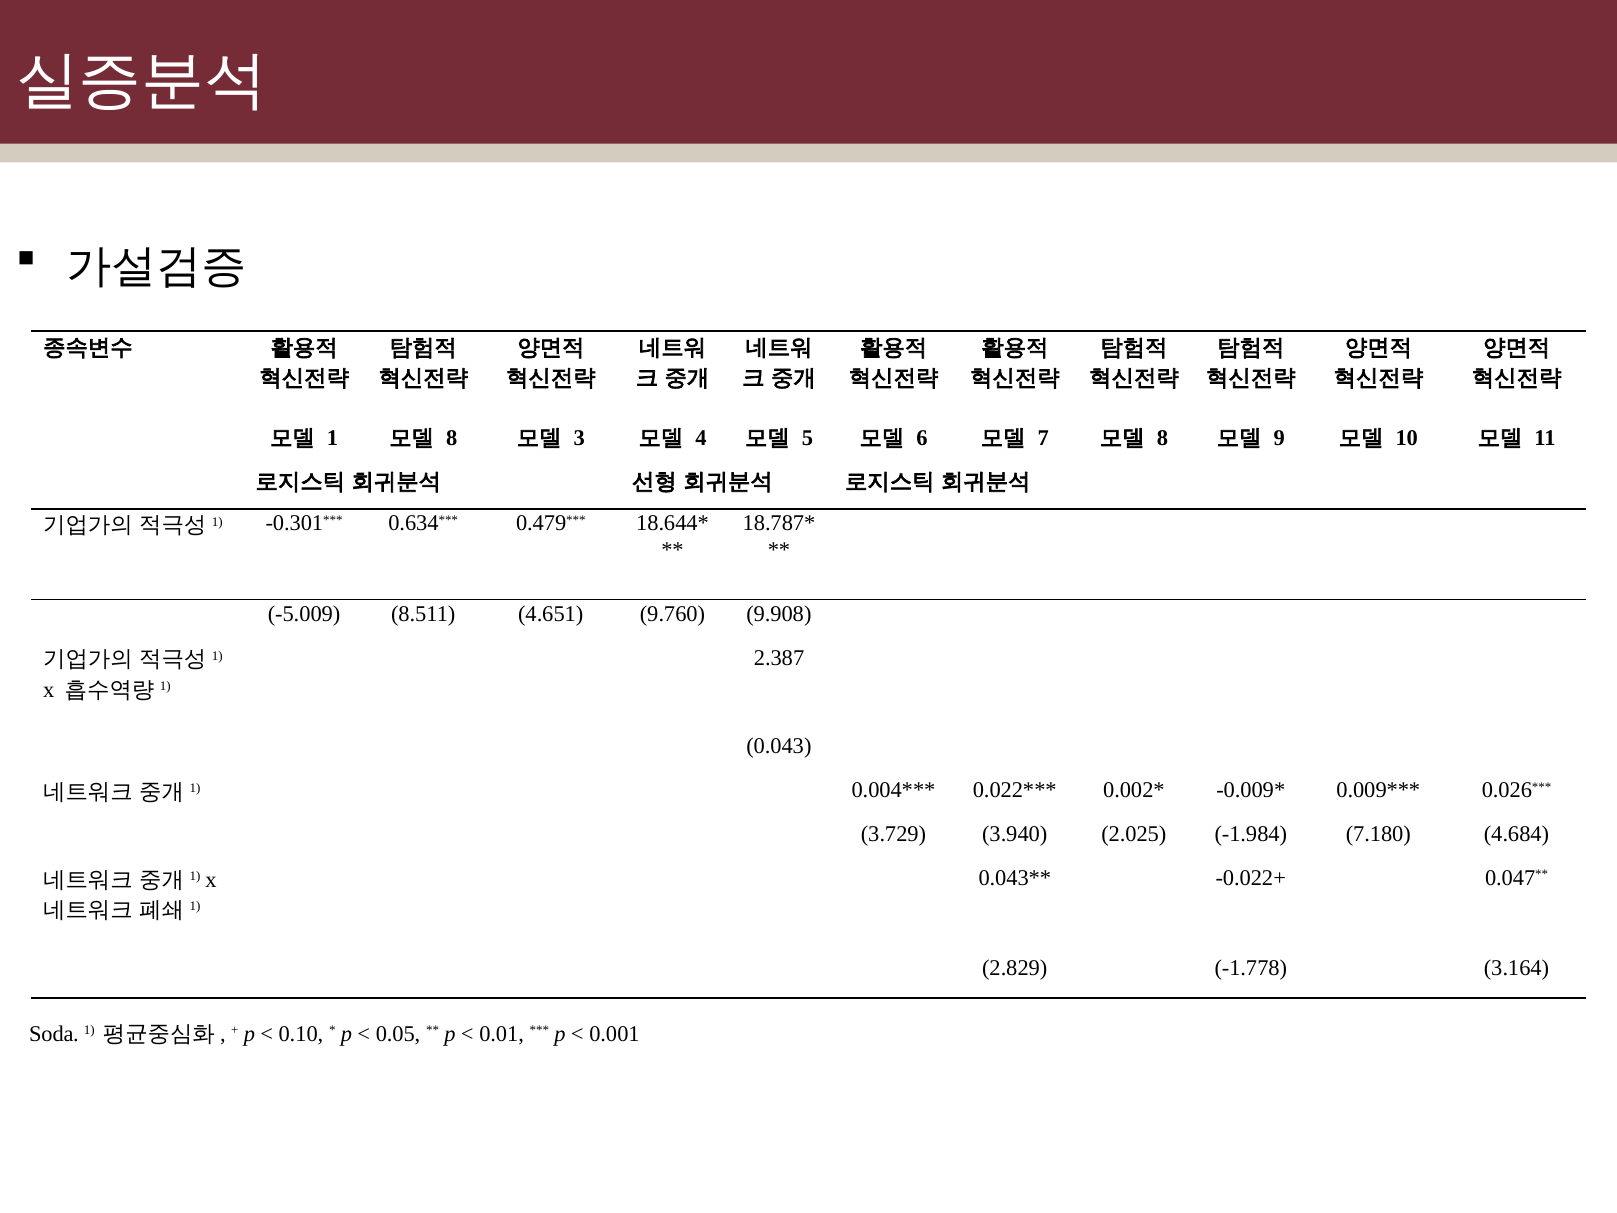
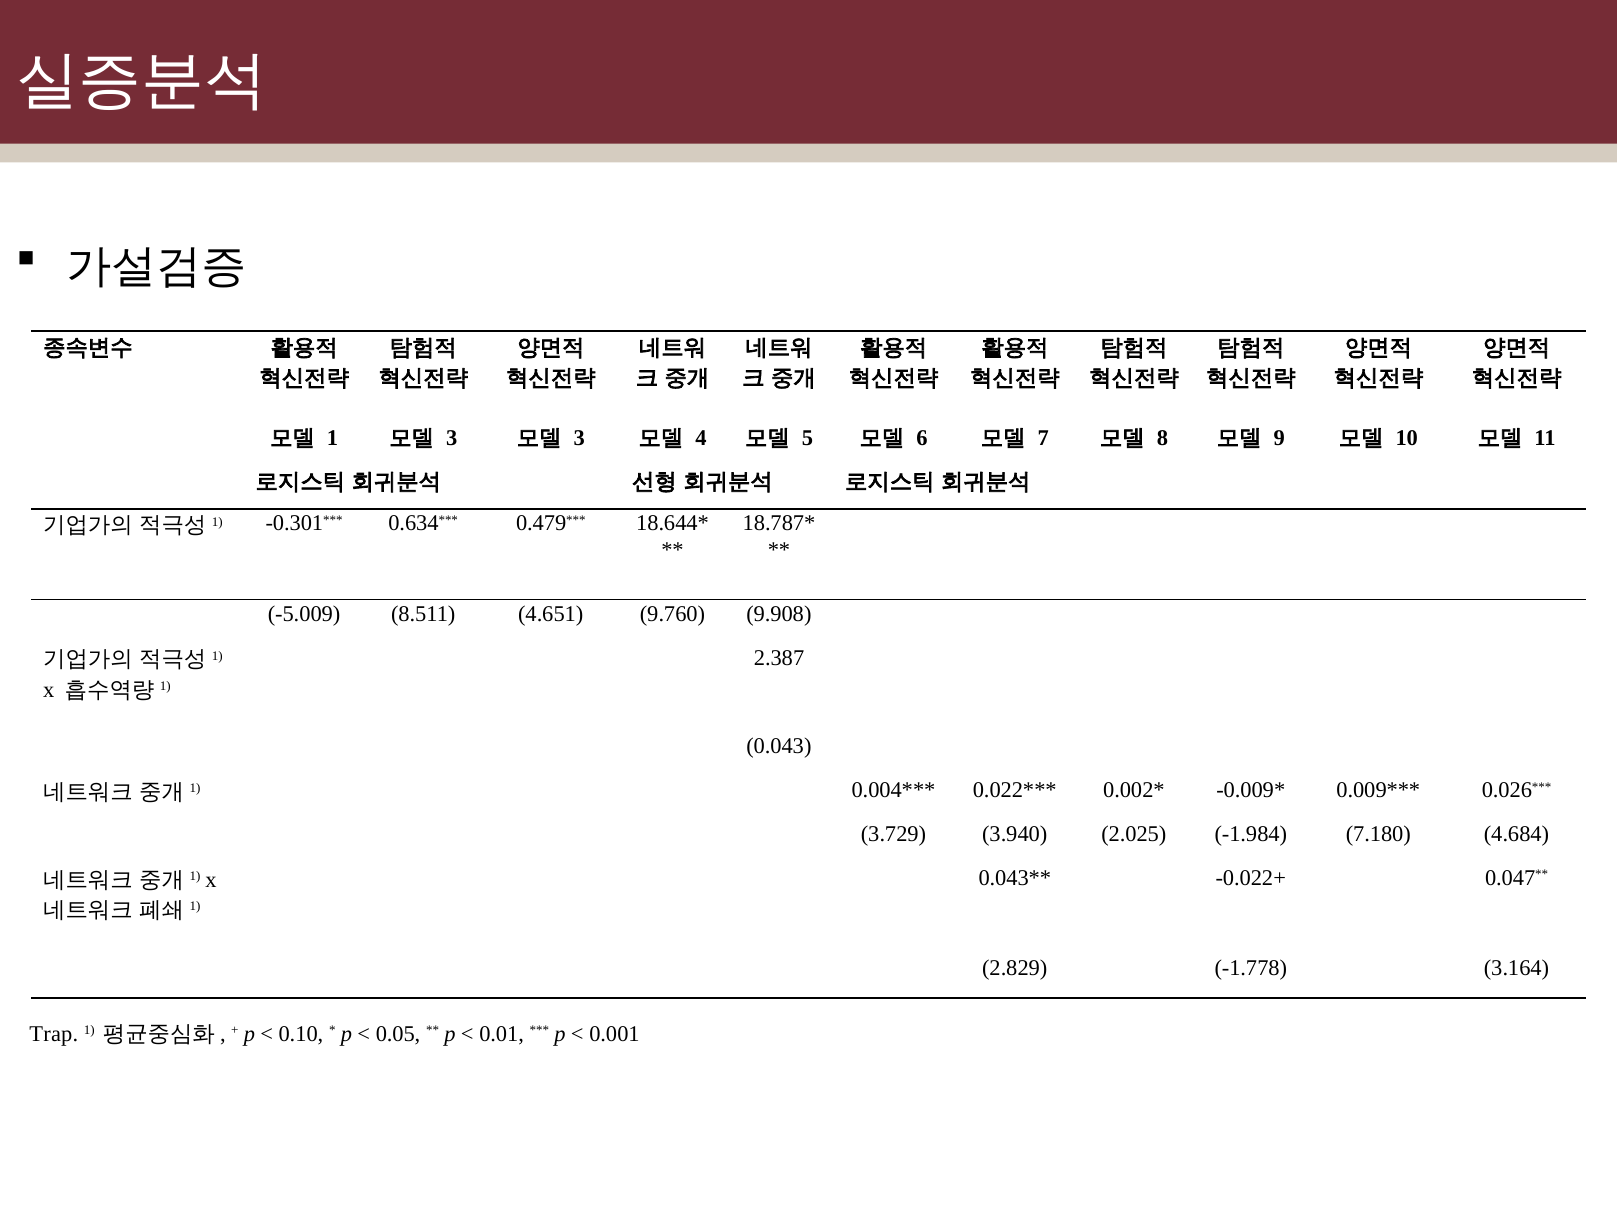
8: 8 -> 3 (452, 438)
Soda: Soda -> Trap (54, 1034)
